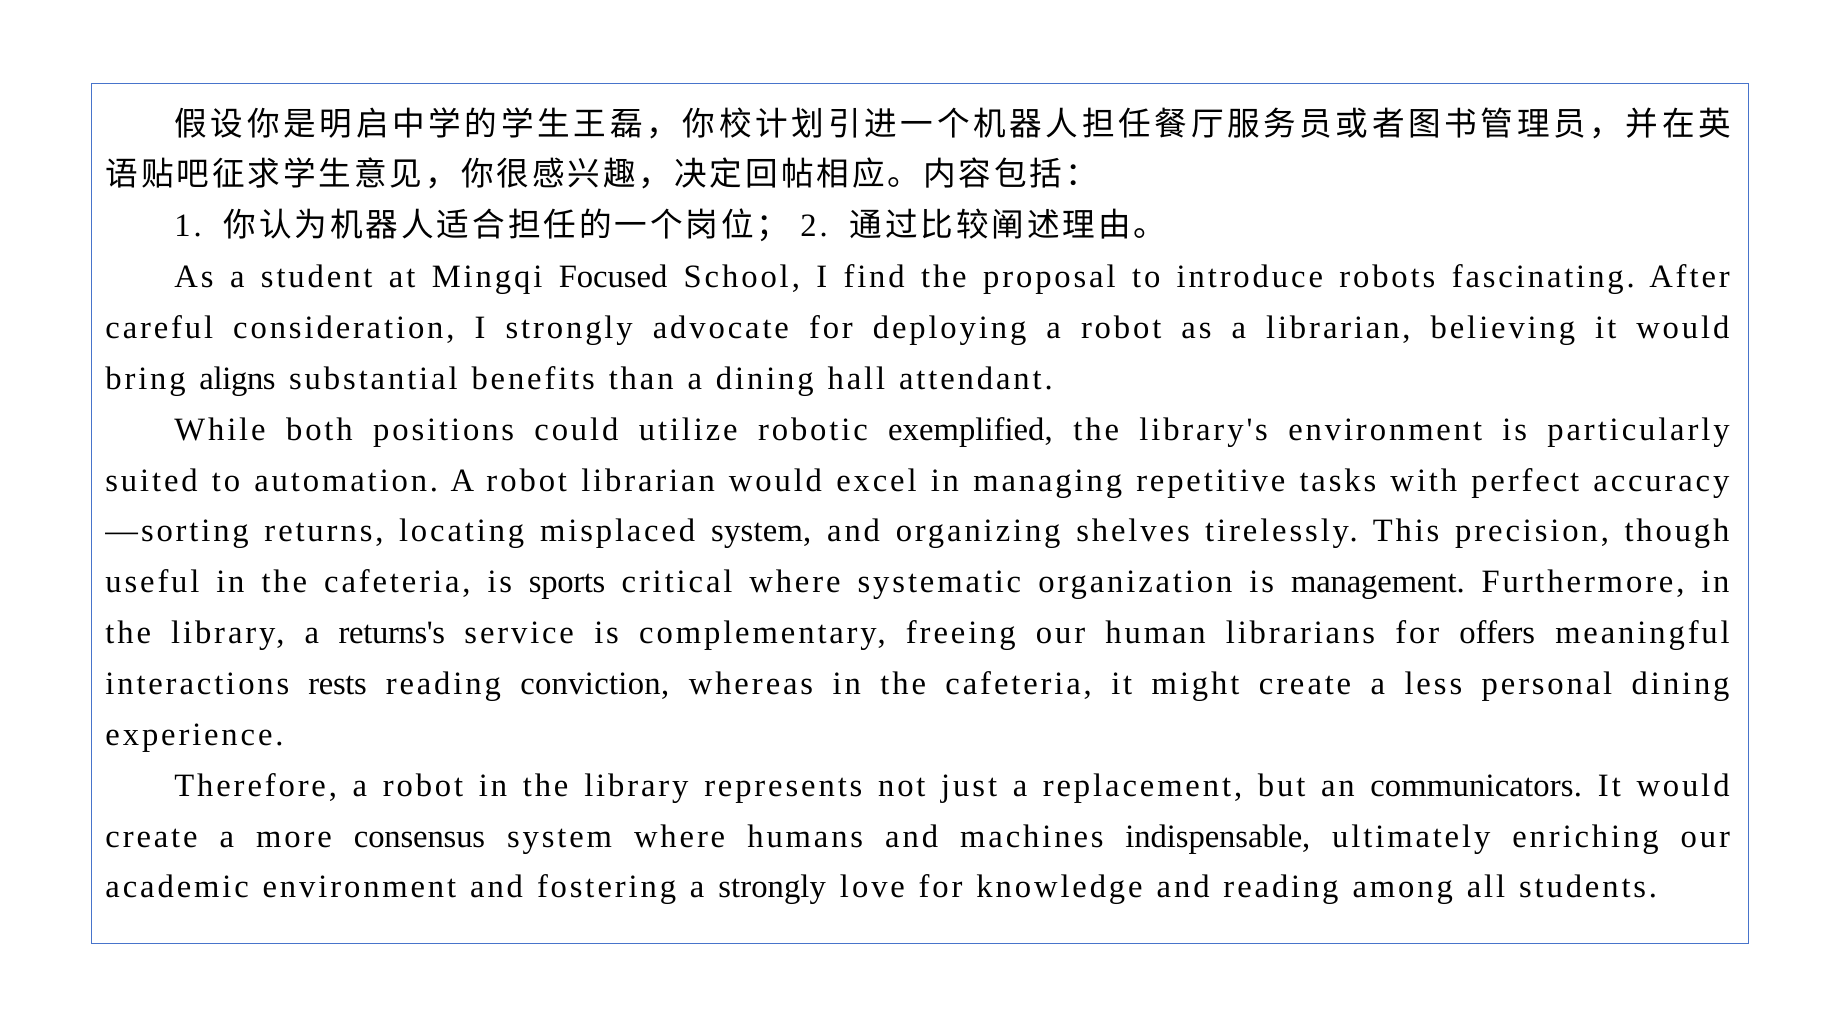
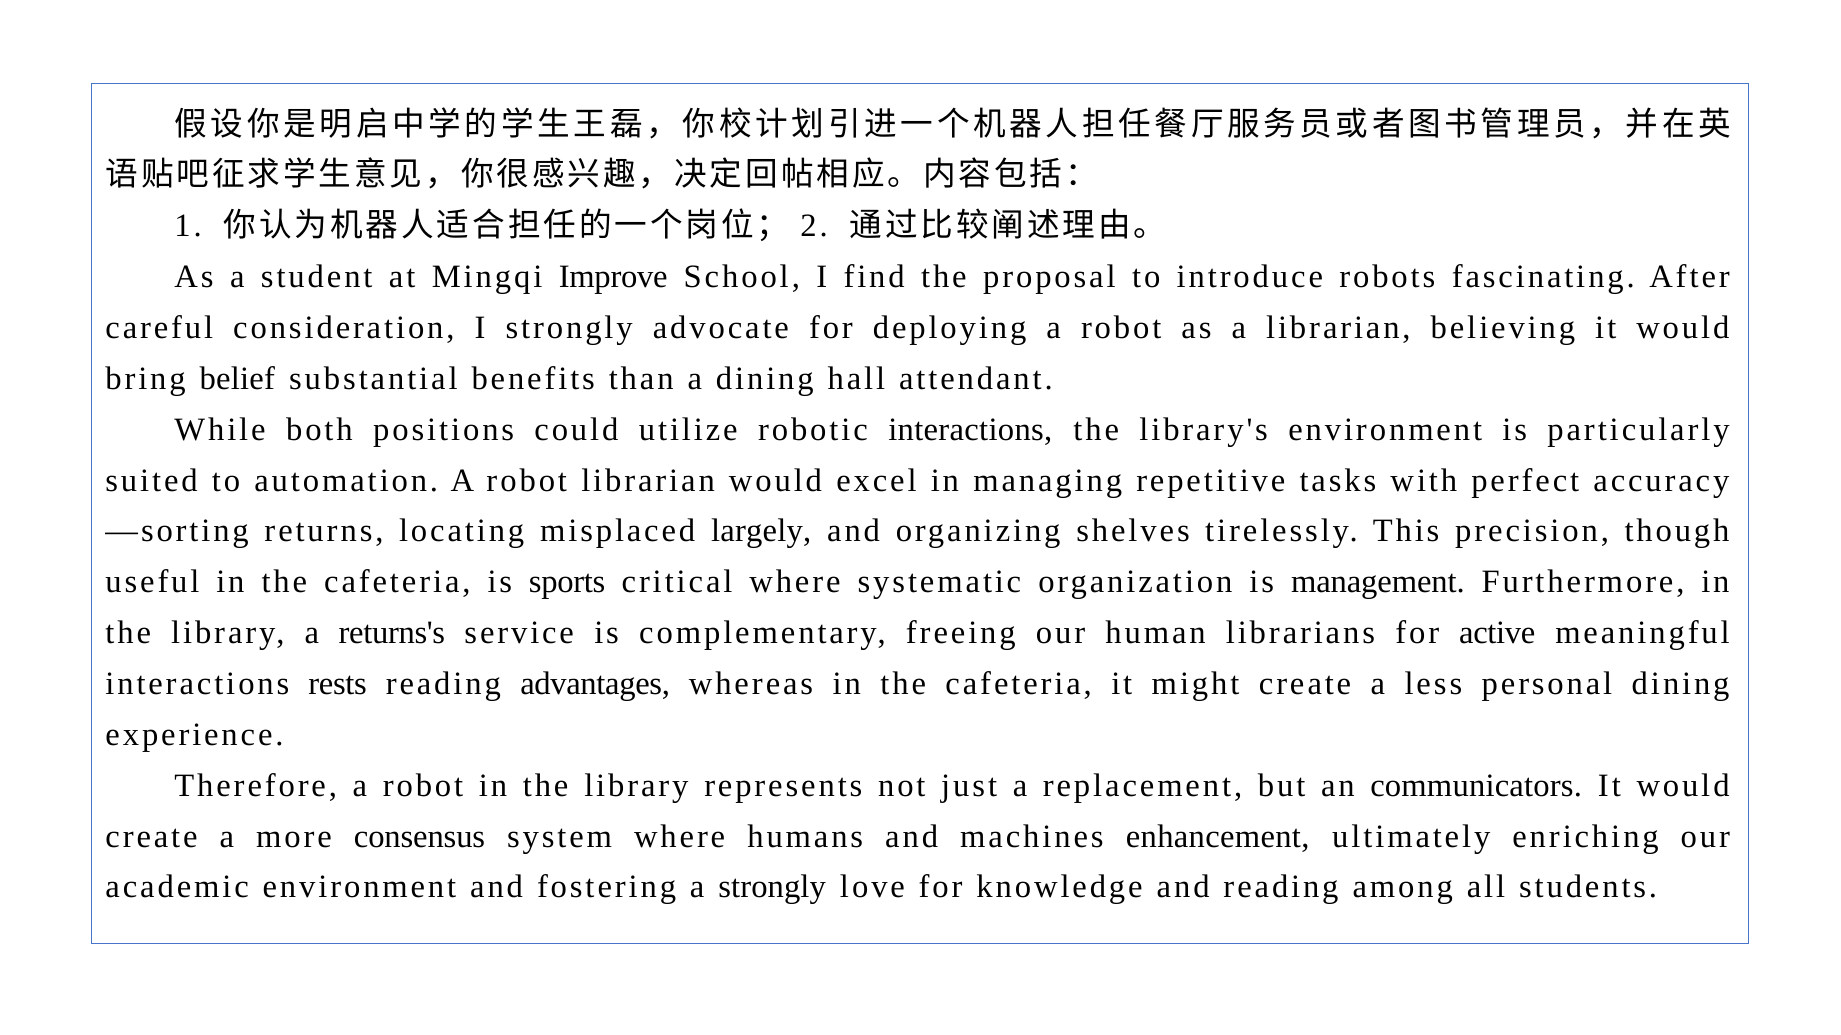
Focused: Focused -> Improve (613, 277)
aligns: aligns -> belief (237, 379)
robotic exemplified: exemplified -> interactions (970, 430)
misplaced system: system -> largely (761, 531)
offers: offers -> active (1497, 633)
conviction: conviction -> advantages (595, 684)
indispensable: indispensable -> enhancement (1218, 837)
